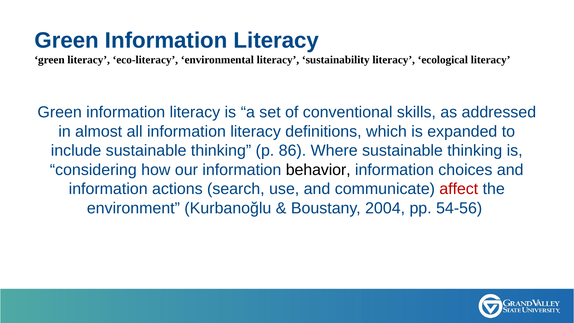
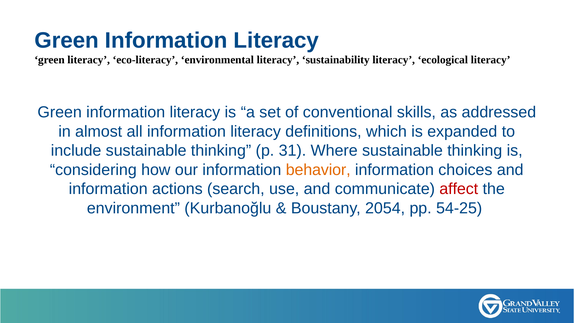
86: 86 -> 31 (292, 151)
behavior colour: black -> orange (318, 170)
2004: 2004 -> 2054 (385, 208)
54-56: 54-56 -> 54-25 (459, 208)
